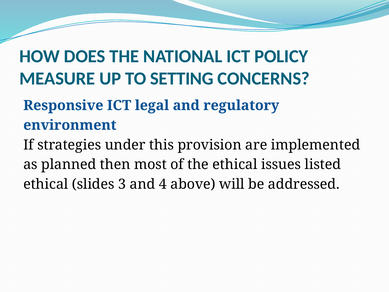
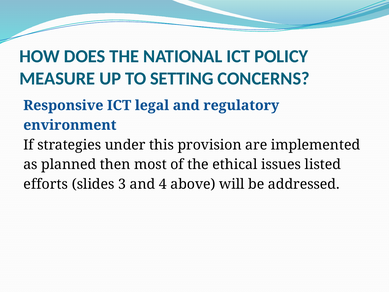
ethical: ethical -> efforts (46, 184)
